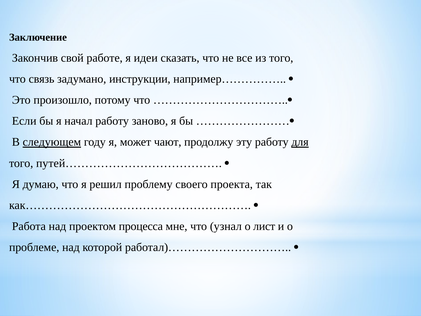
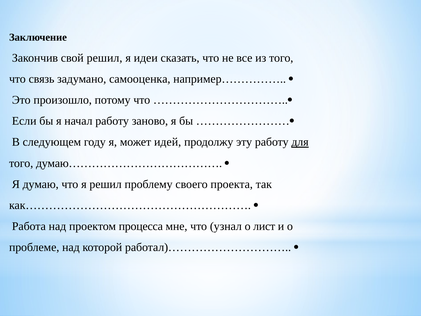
свой работе: работе -> решил (105, 58)
инструкции: инструкции -> самооценка (140, 79)
следующем underline: present -> none (52, 142)
чают: чают -> идей (168, 142)
путей…………………………………: путей………………………………… -> думаю………………………………… (129, 163)
